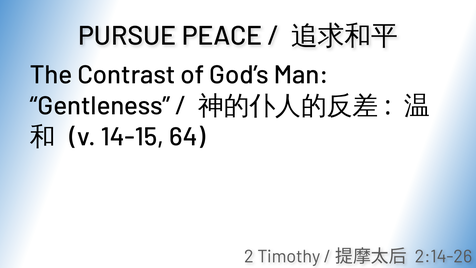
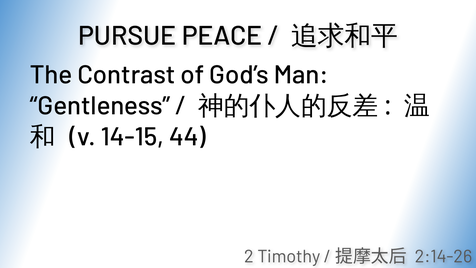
64: 64 -> 44 (187, 137)
